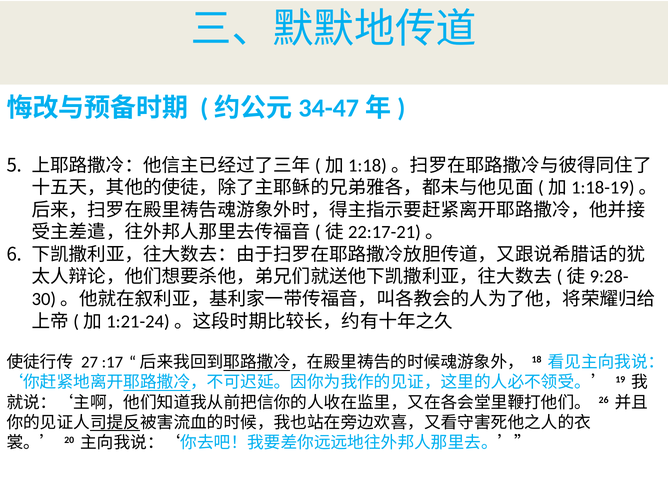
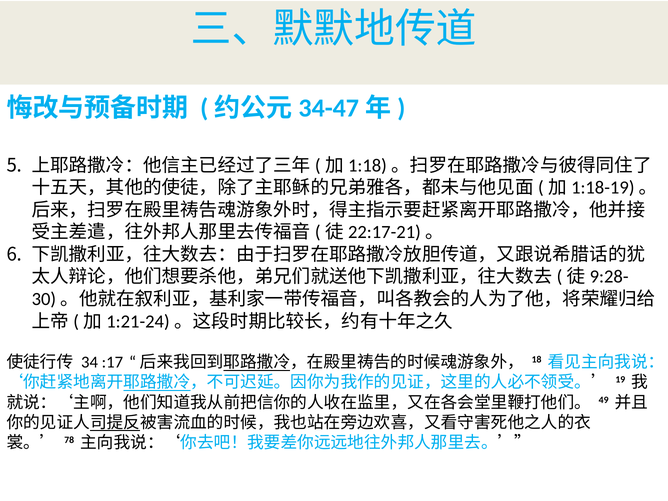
27: 27 -> 34 (90, 362)
26: 26 -> 49 (604, 400)
20: 20 -> 78 (69, 440)
